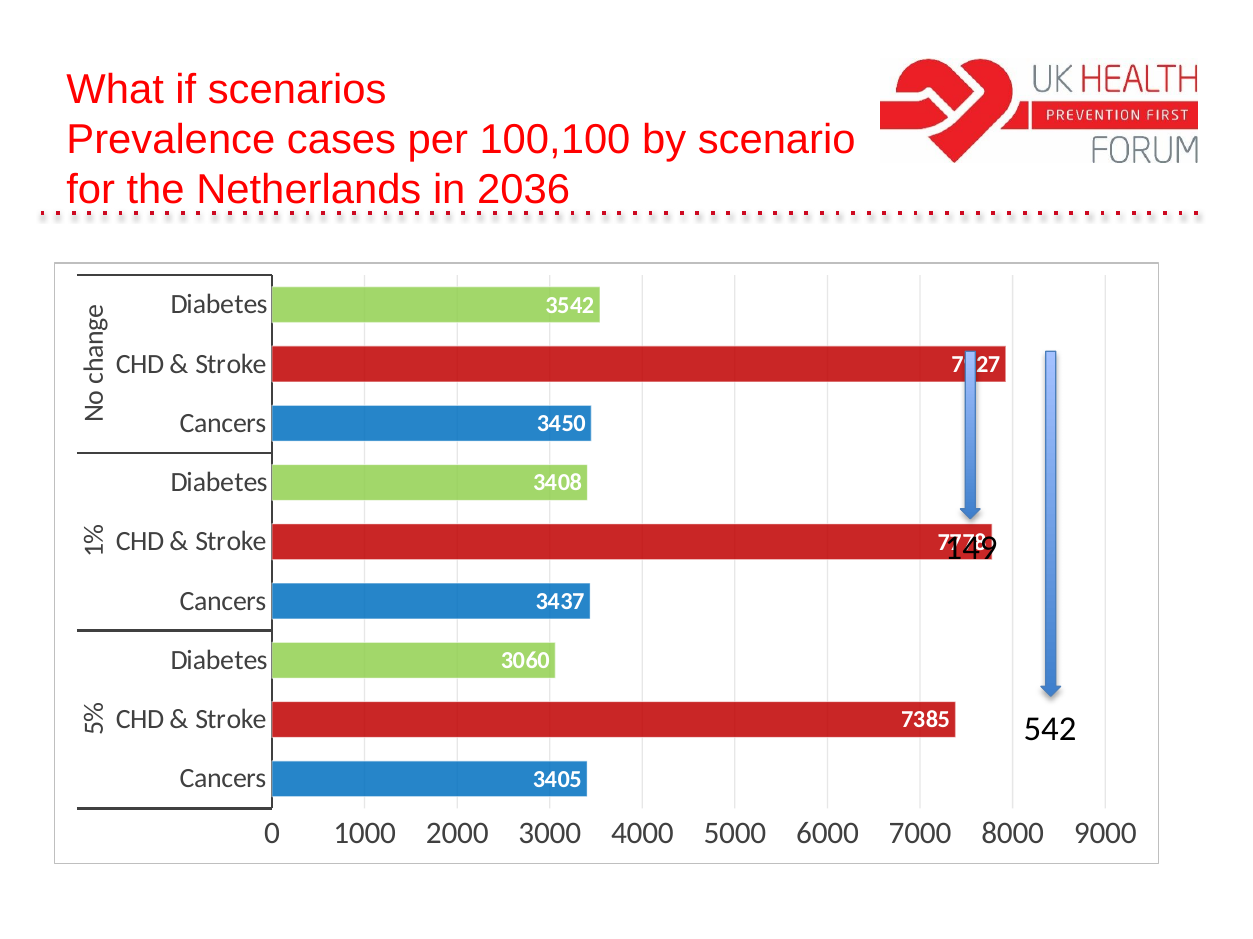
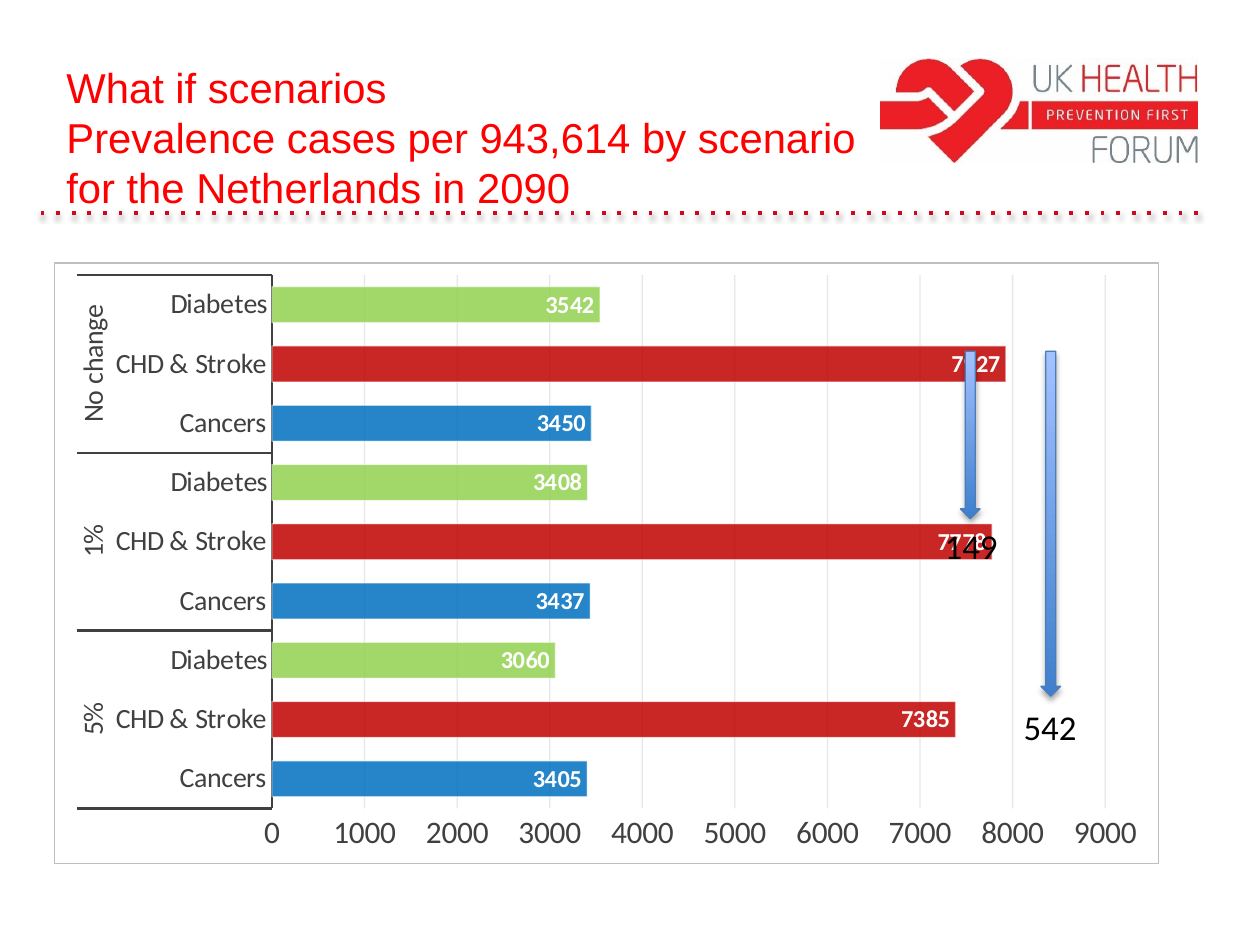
100,100: 100,100 -> 943,614 (555, 140)
2036: 2036 -> 2090 (524, 190)
